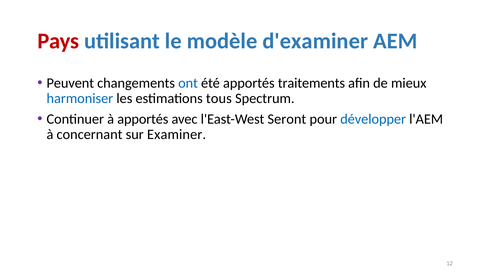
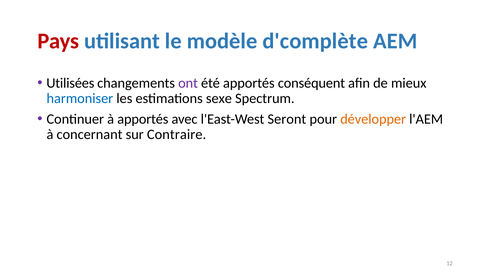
d'examiner: d'examiner -> d'complète (315, 41)
Peuvent: Peuvent -> Utilisées (70, 83)
ont colour: blue -> purple (188, 83)
traitements: traitements -> conséquent (311, 83)
tous: tous -> sexe (219, 98)
développer colour: blue -> orange (373, 119)
Examiner: Examiner -> Contraire (177, 134)
